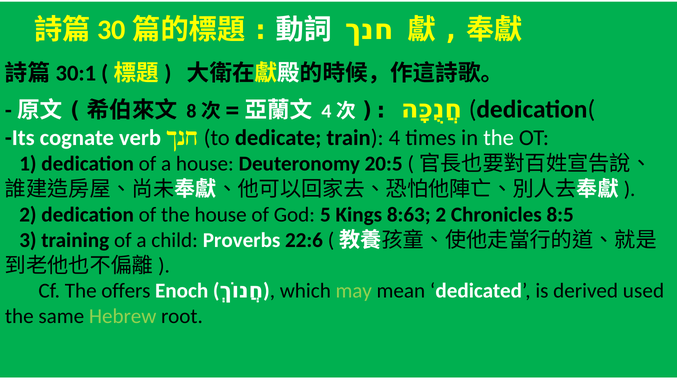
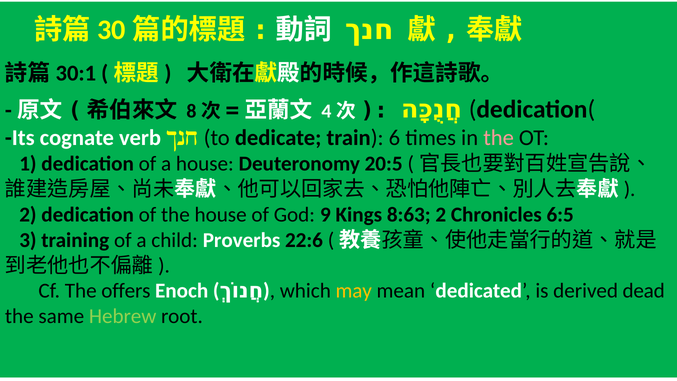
4: 4 -> 6 (394, 138)
the colour: white -> pink (499, 138)
5: 5 -> 9 (325, 215)
8:5: 8:5 -> 6:5 (560, 215)
may colour: light green -> yellow (354, 291)
used: used -> dead (644, 291)
